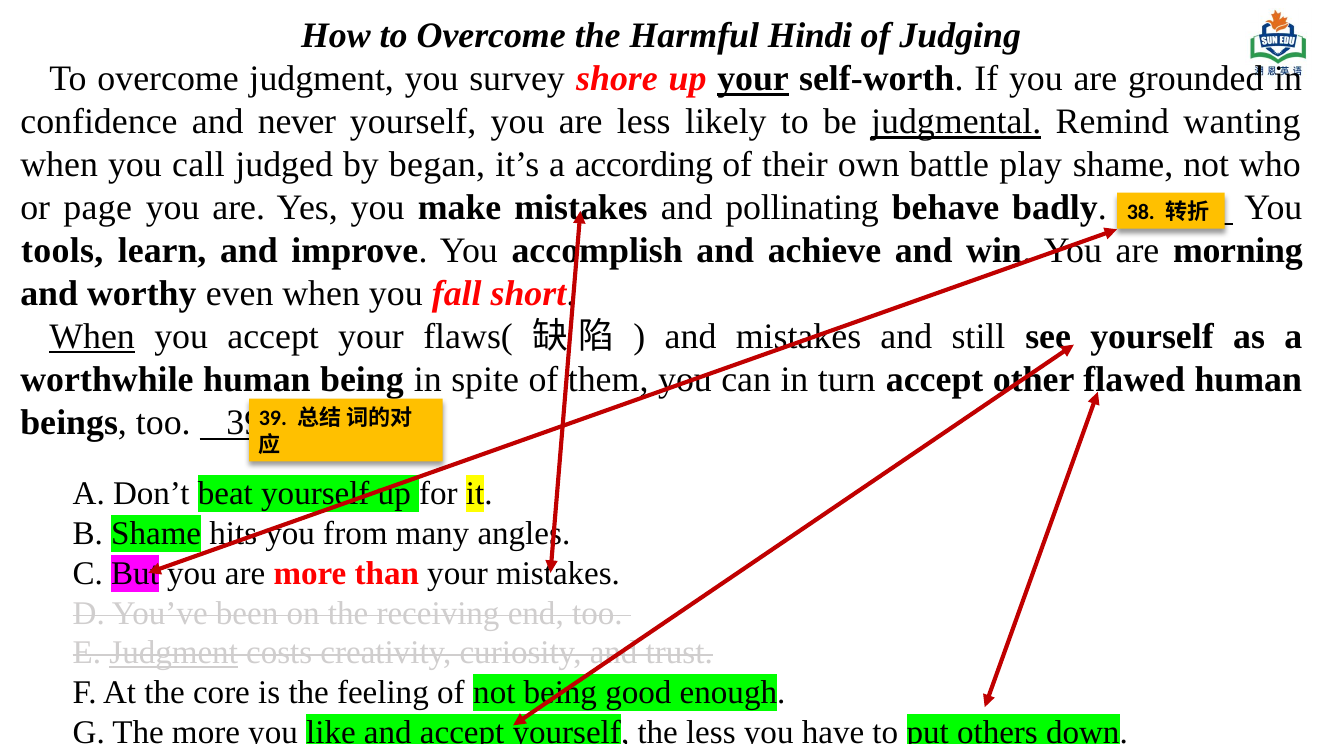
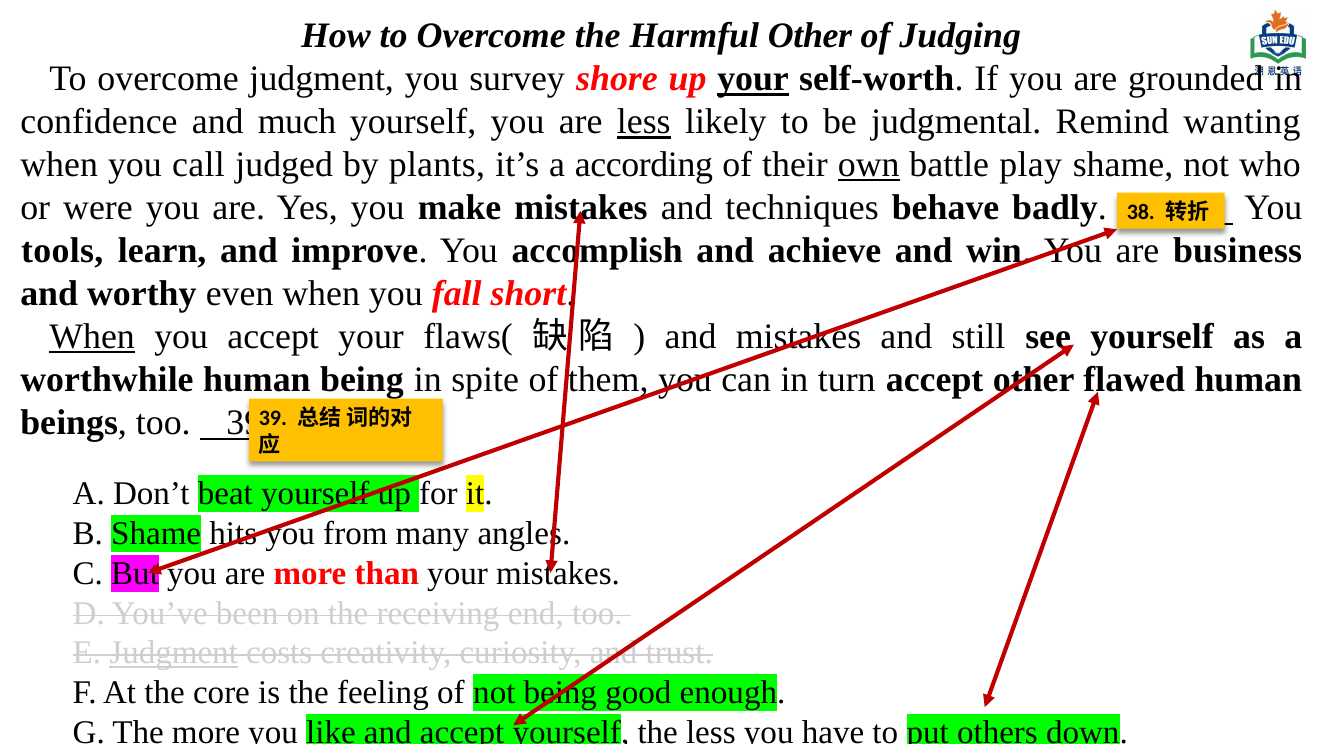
Harmful Hindi: Hindi -> Other (810, 36)
never: never -> much (297, 122)
less underline: none -> present (644, 122)
judgmental underline: present -> none (956, 122)
began: began -> plants (437, 165)
own underline: none -> present (869, 165)
page: page -> were (98, 208)
pollinating: pollinating -> techniques (802, 208)
morning: morning -> business (1238, 251)
